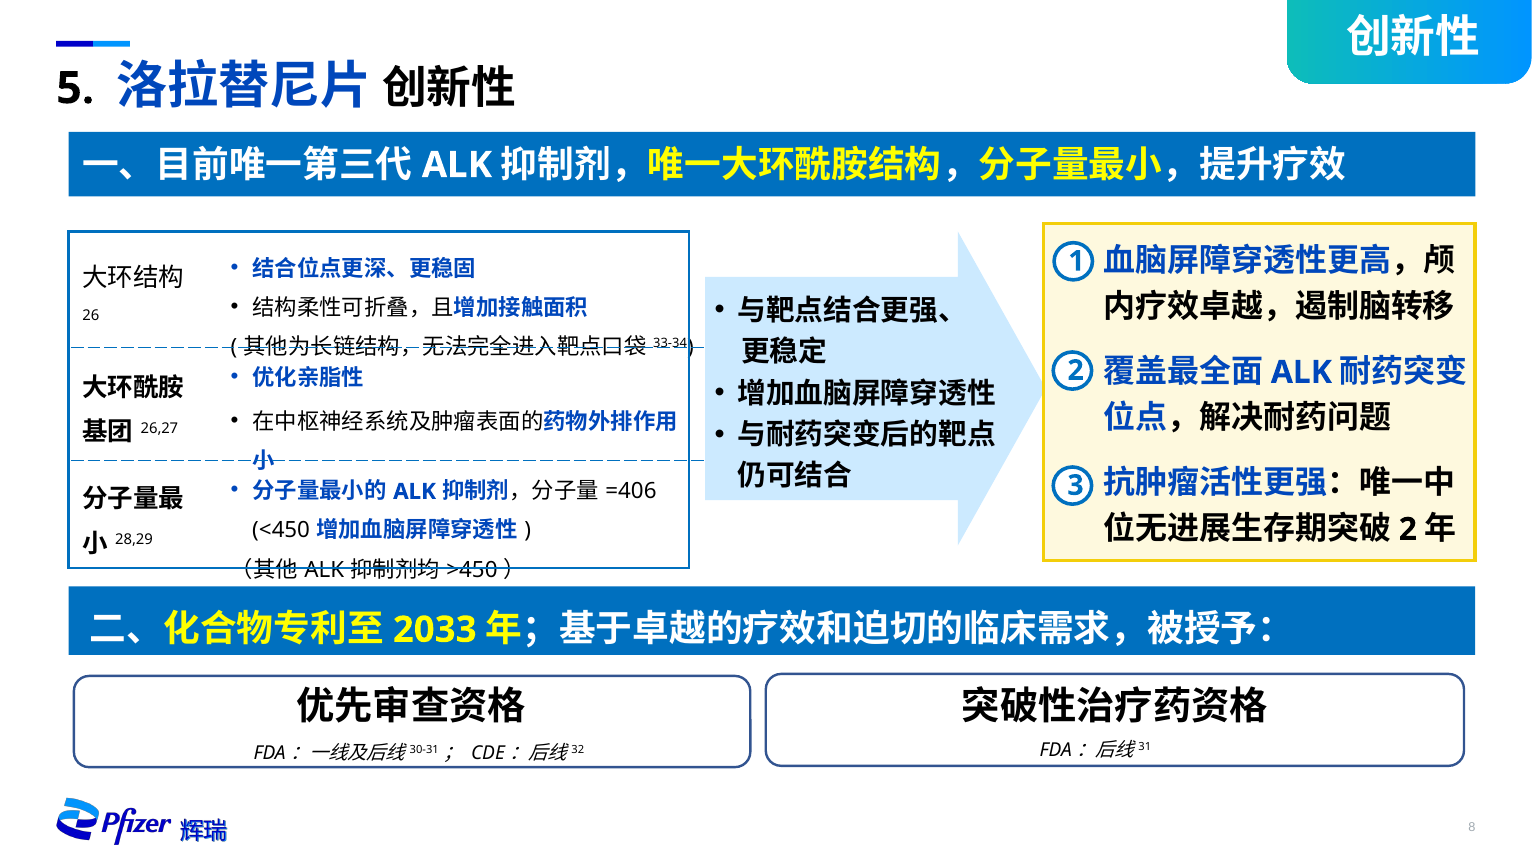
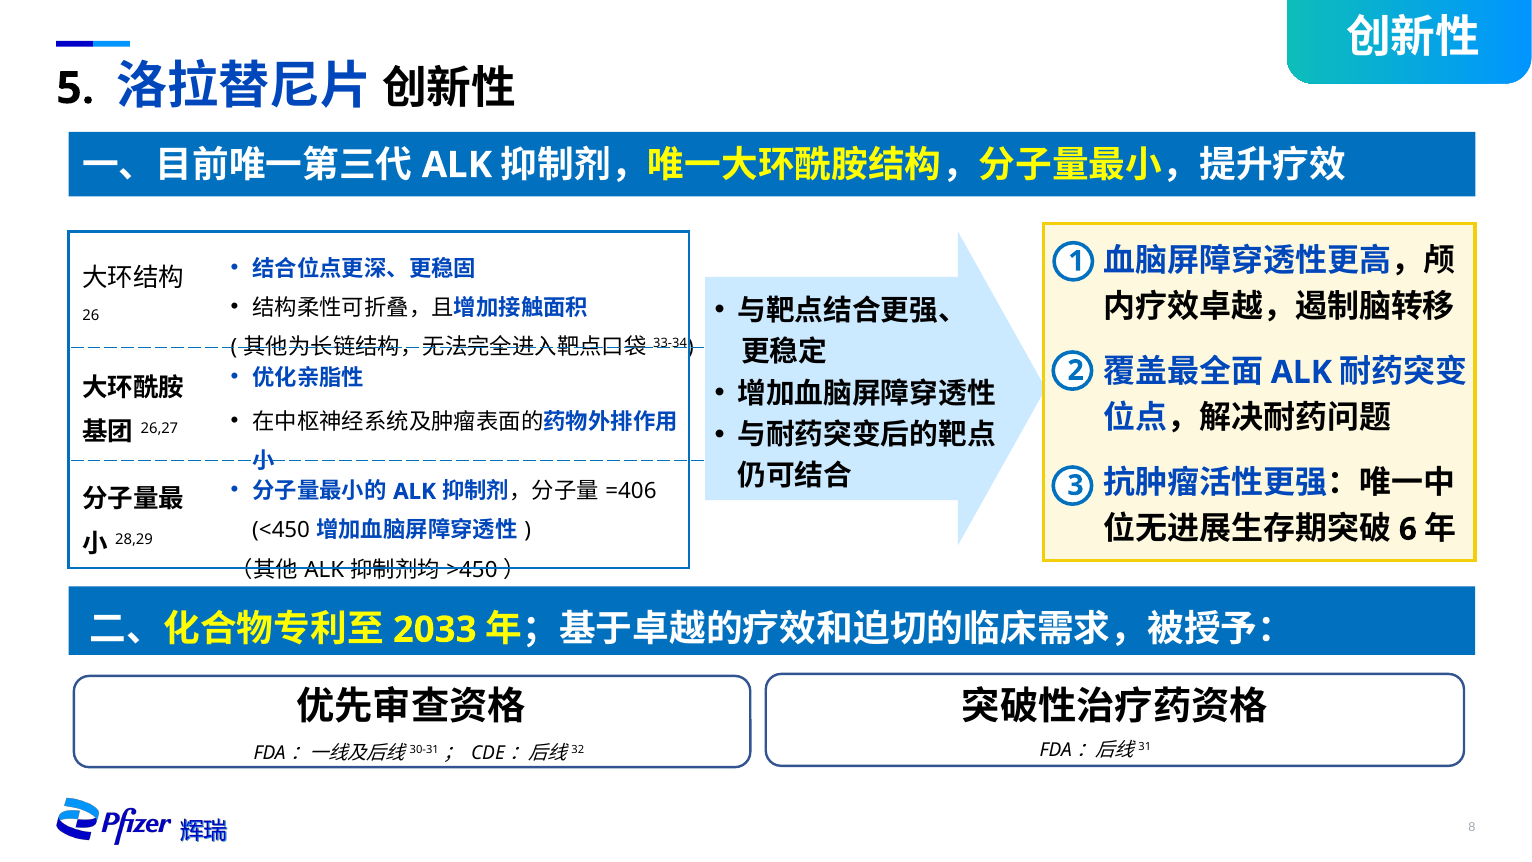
2: 2 -> 6 (1408, 529)
